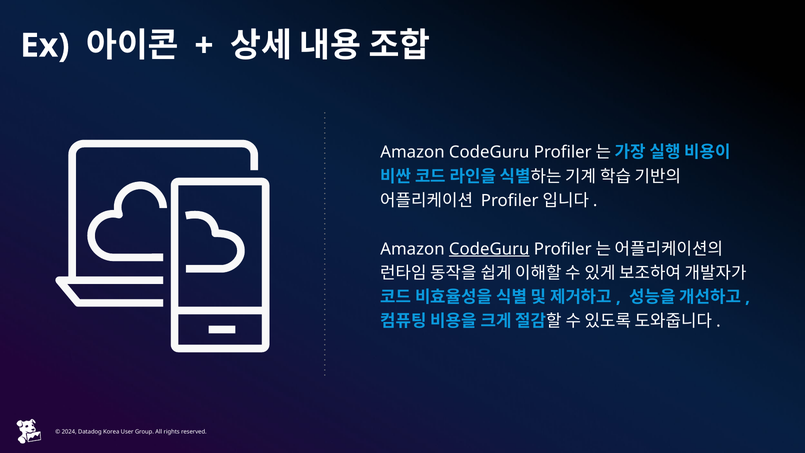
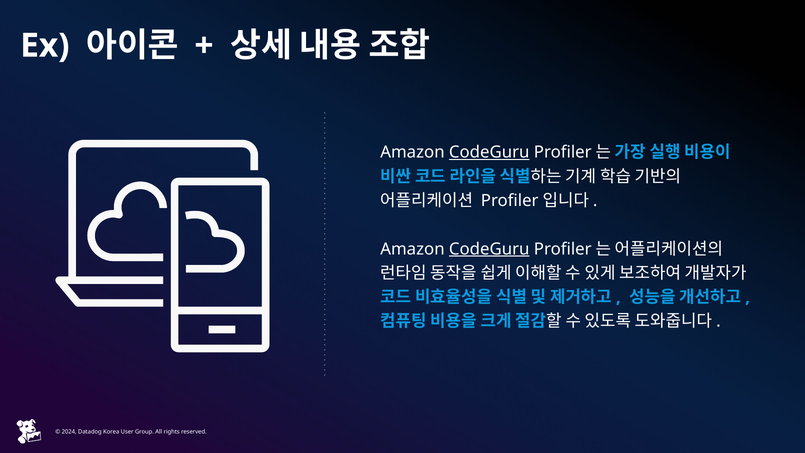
CodeGuru underline: none -> present (489, 152)
